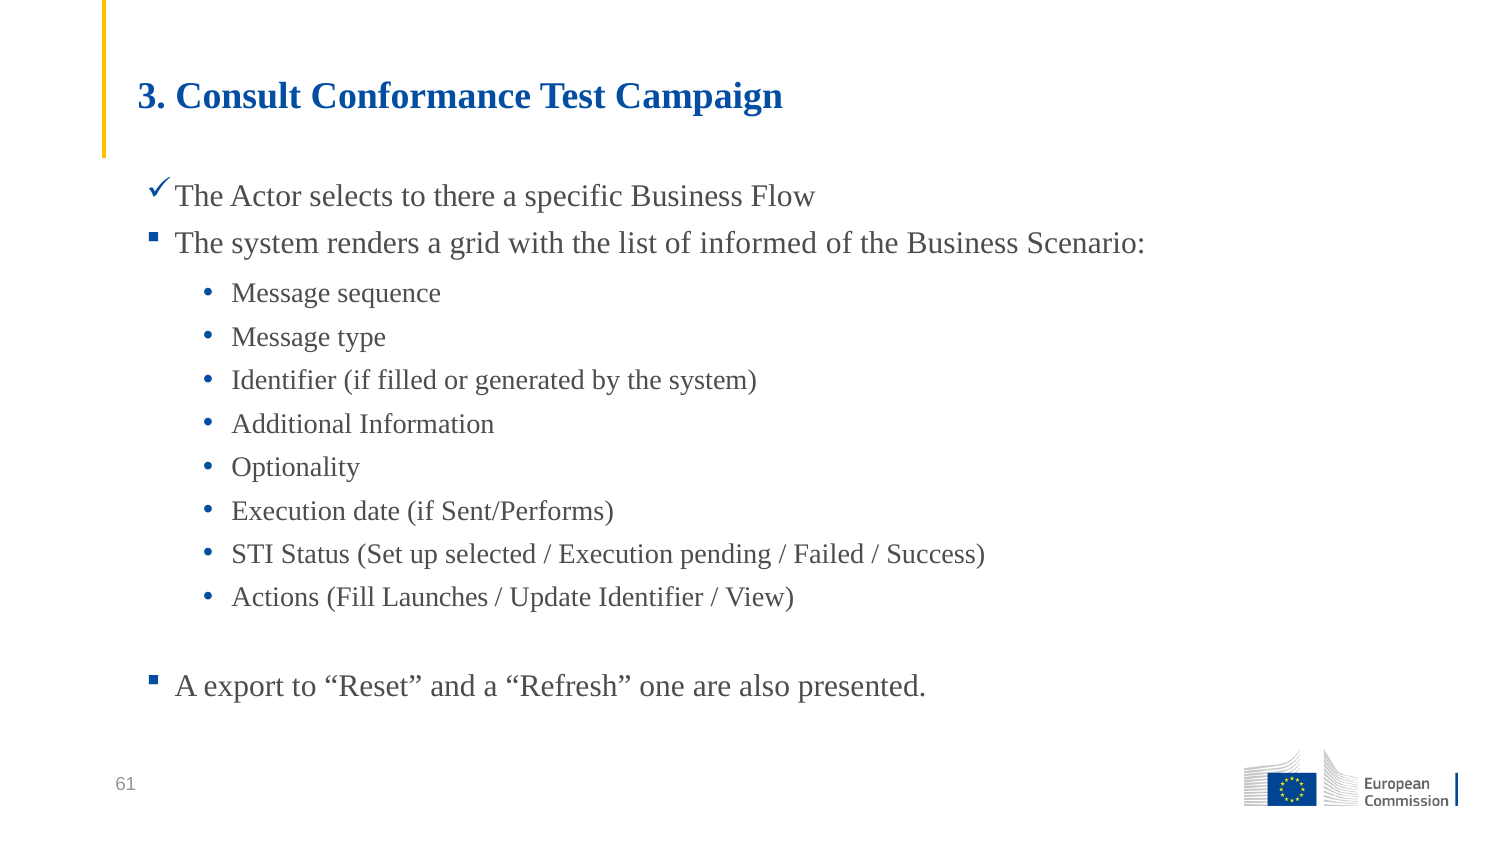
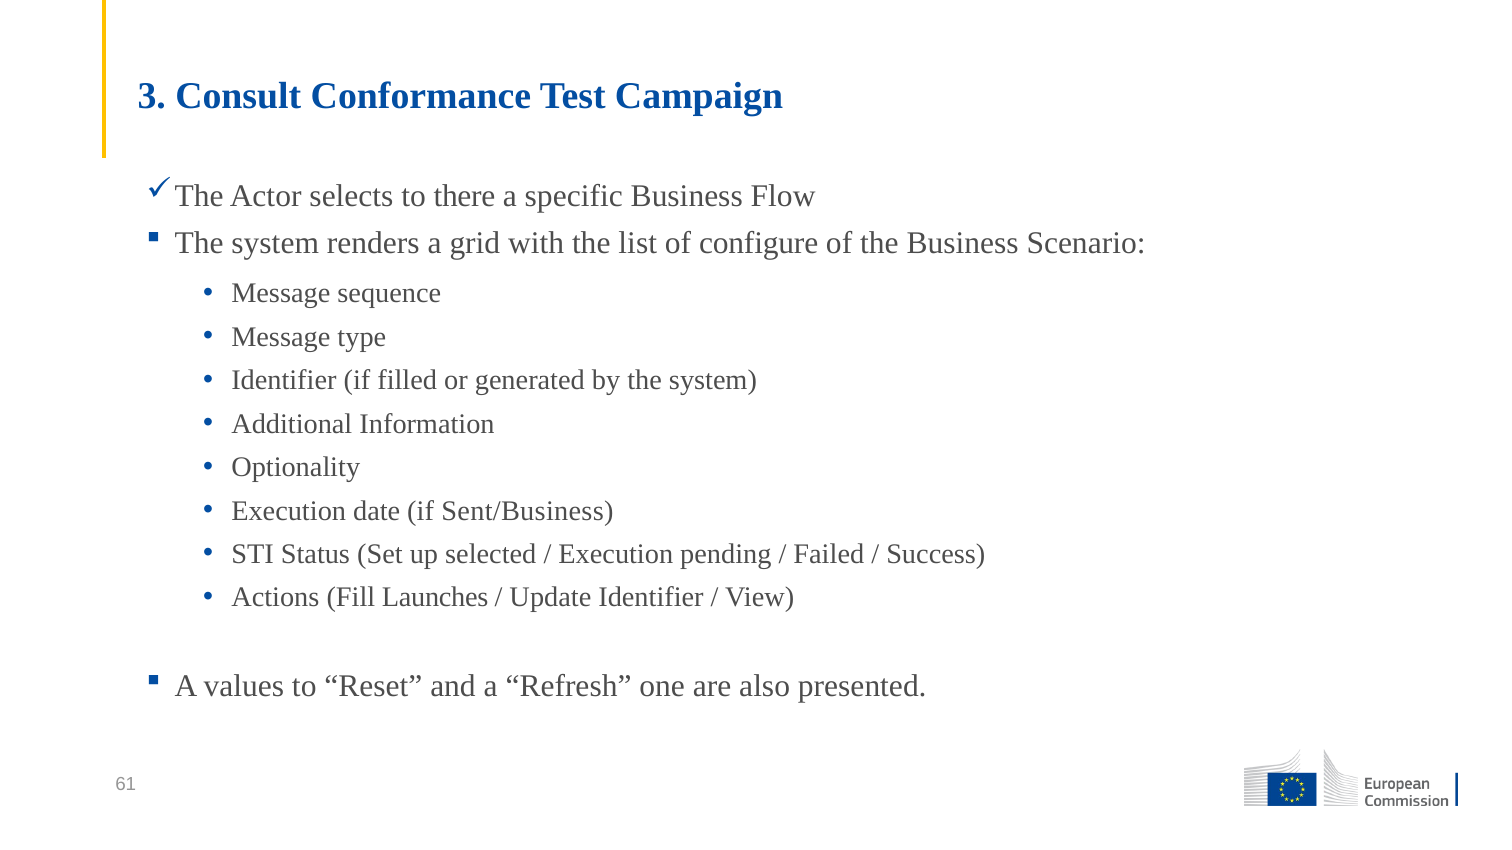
informed: informed -> configure (759, 244)
Sent/Performs: Sent/Performs -> Sent/Business (527, 511)
export: export -> values (244, 686)
